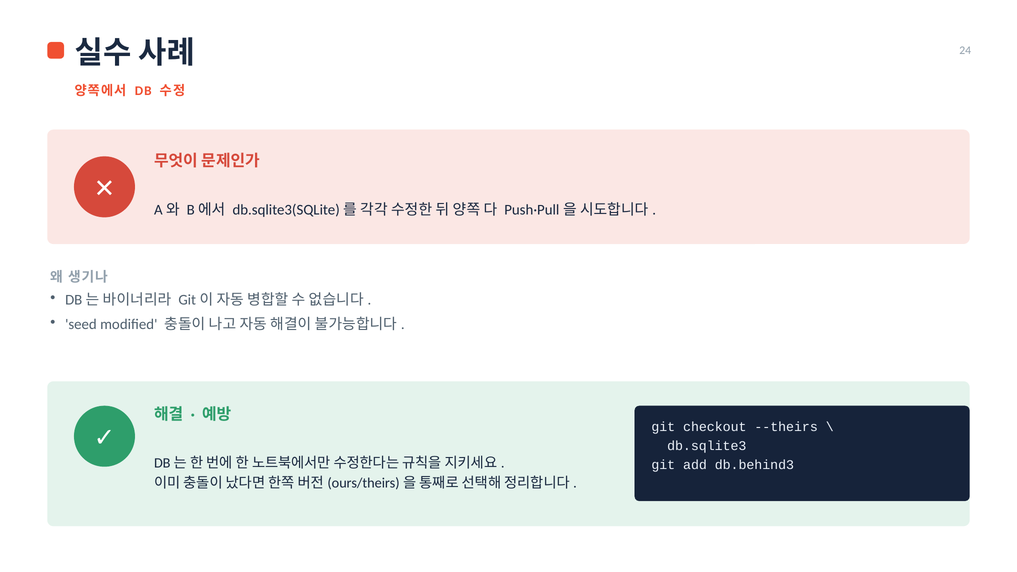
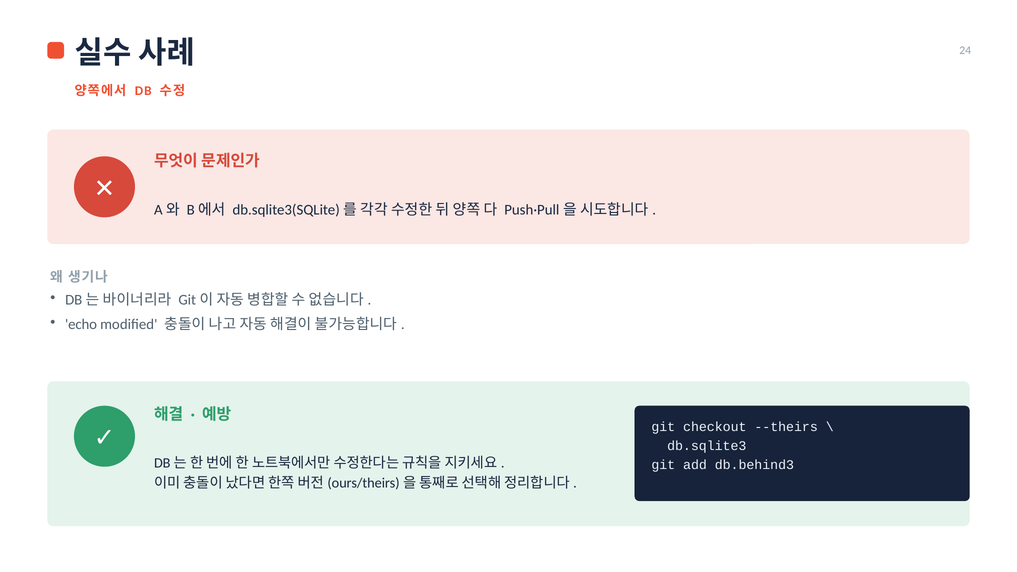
seed: seed -> echo (81, 325)
